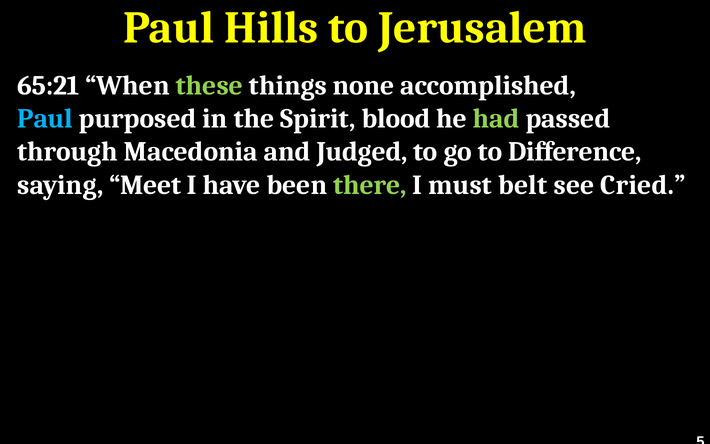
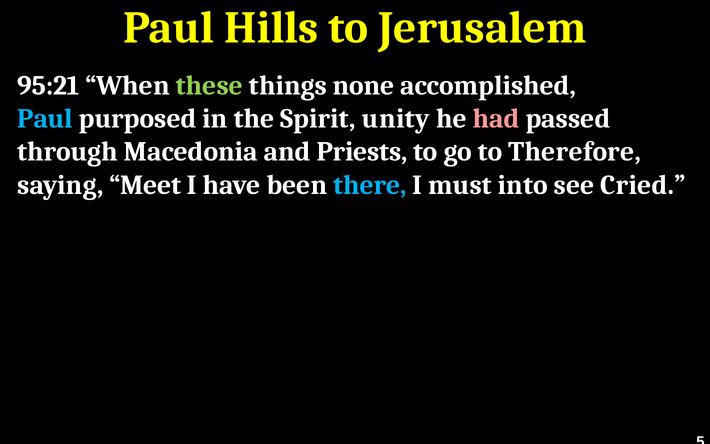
65:21: 65:21 -> 95:21 (48, 85)
blood: blood -> unity (396, 119)
had colour: light green -> pink (496, 119)
Judged: Judged -> Priests (362, 152)
Difference: Difference -> Therefore (575, 152)
there colour: light green -> light blue (370, 185)
belt: belt -> into (523, 185)
